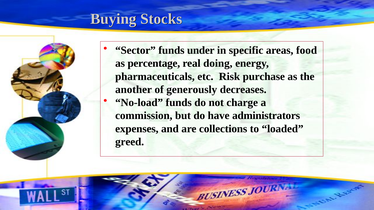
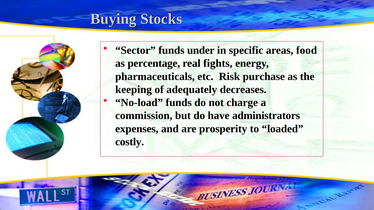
doing: doing -> fights (218, 63)
another: another -> keeping (134, 90)
generously: generously -> adequately (192, 90)
collections: collections -> prosperity (223, 129)
greed: greed -> costly (130, 142)
